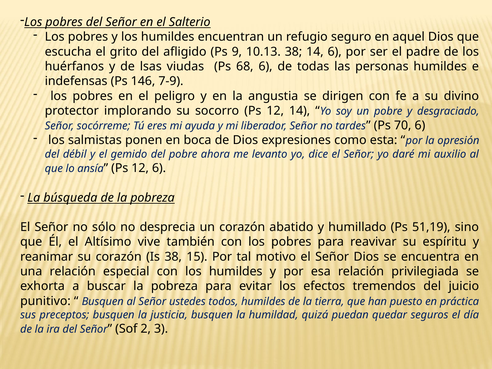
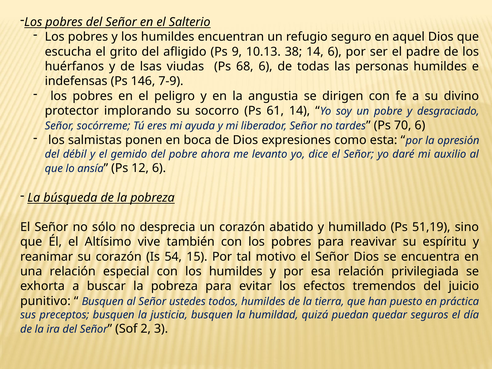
socorro Ps 12: 12 -> 61 (275, 111)
Is 38: 38 -> 54 (173, 257)
